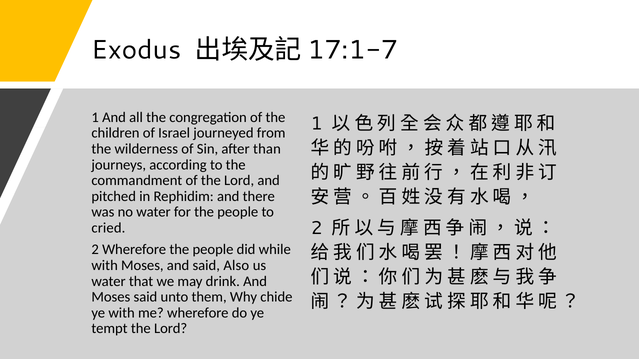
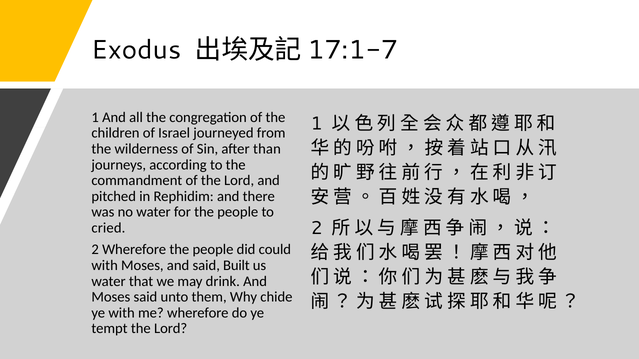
while: while -> could (275, 250)
Also: Also -> Built (236, 266)
